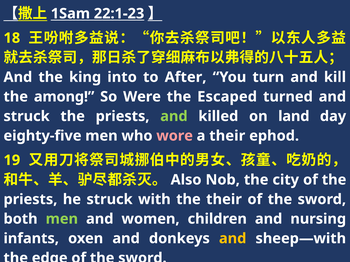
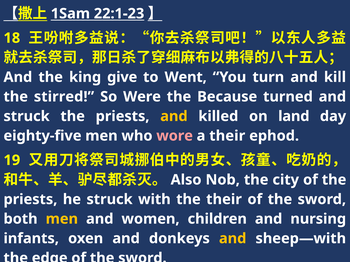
into: into -> give (122, 77)
After: After -> Went (186, 77)
among: among -> stirred (64, 97)
Escaped: Escaped -> Because (227, 97)
and colour: light green -> yellow (174, 116)
men colour: light green -> yellow (62, 219)
